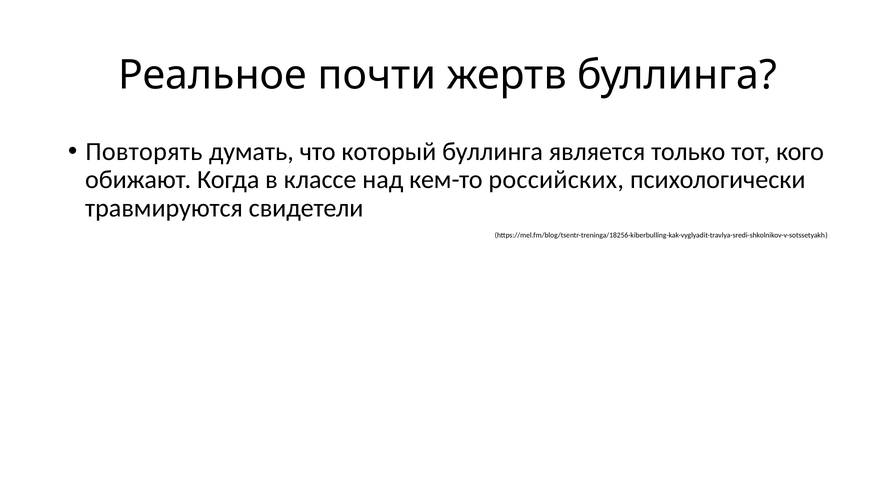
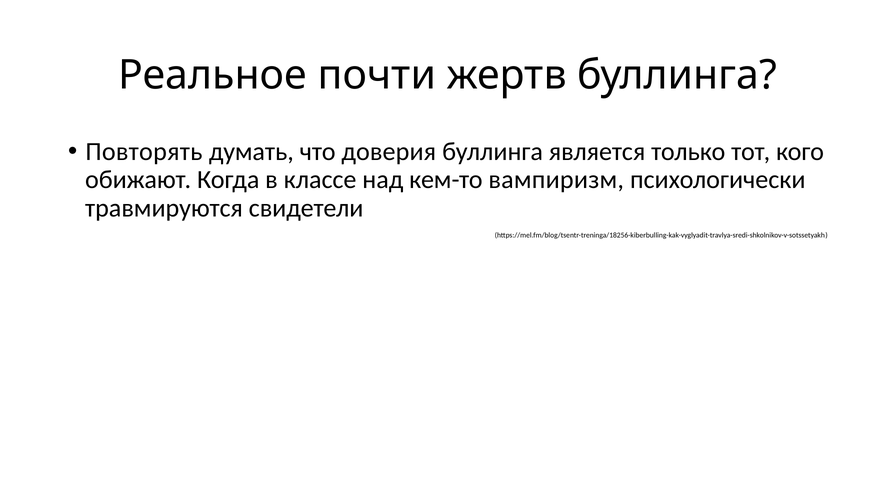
который: который -> доверия (389, 151)
российских: российских -> вампиризм (556, 180)
